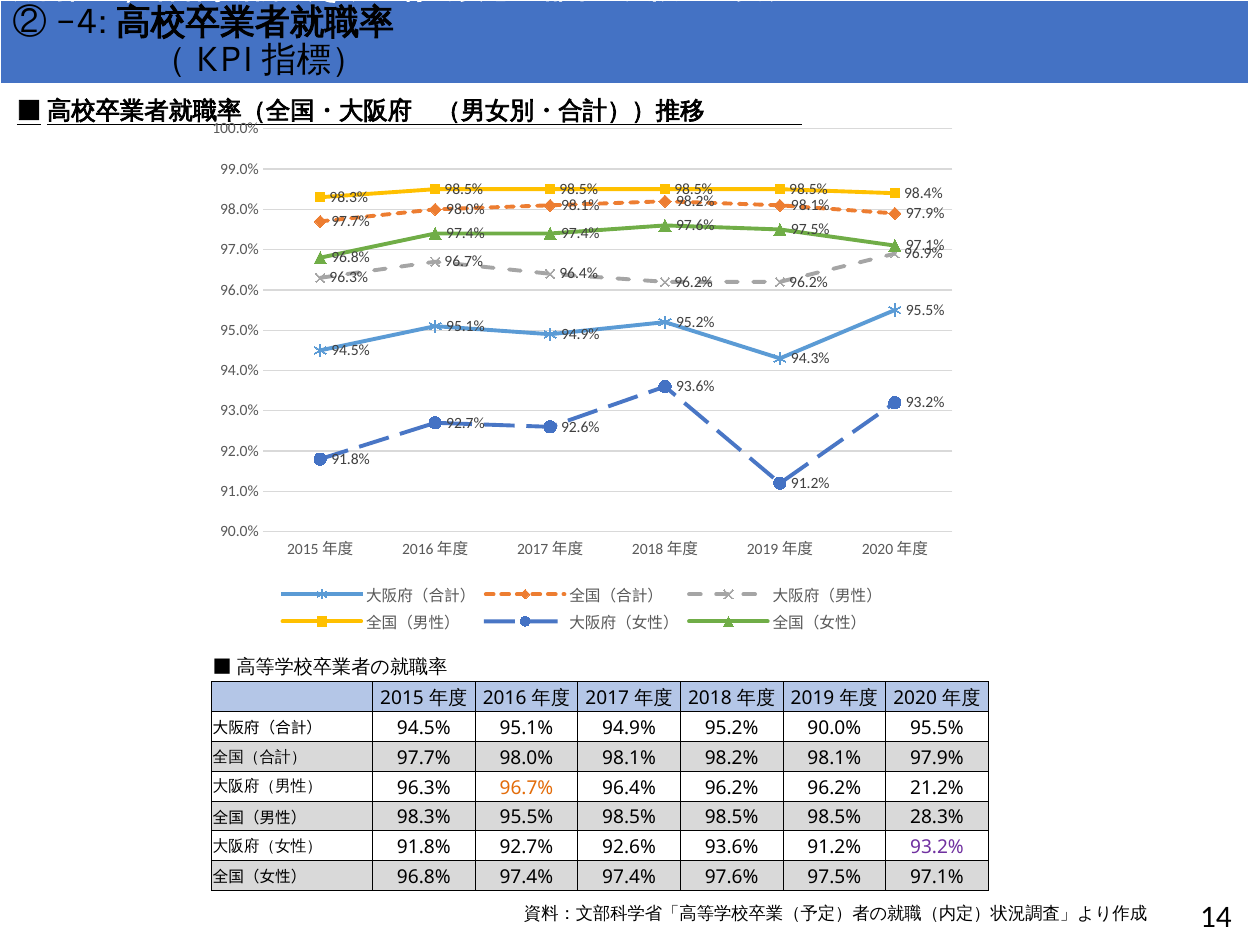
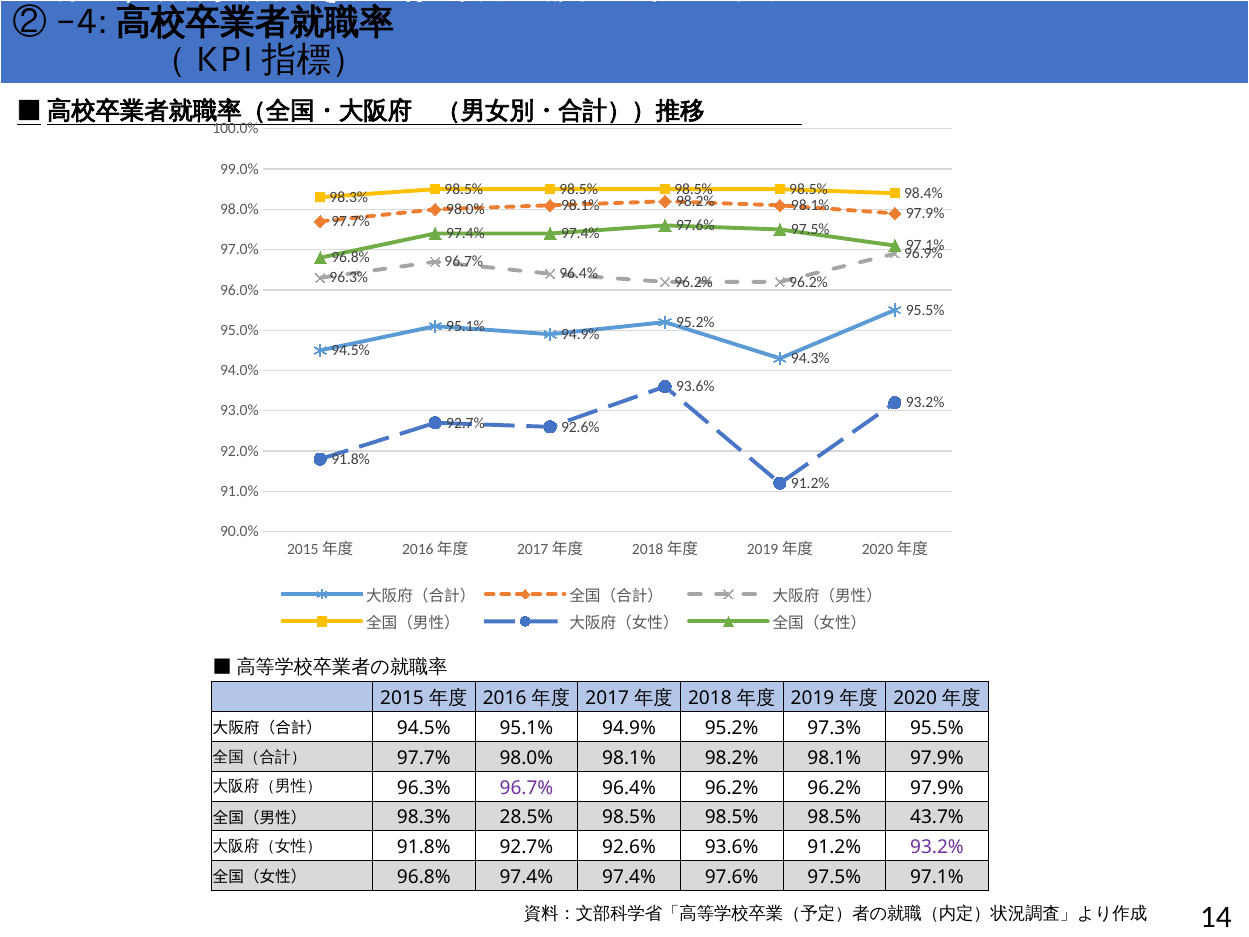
95.2% 90.0%: 90.0% -> 97.3% (834, 728)
96.7% colour: orange -> purple (526, 788)
96.2% 21.2%: 21.2% -> 97.9% (937, 788)
98.3% 95.5%: 95.5% -> 28.5% (526, 817)
28.3%: 28.3% -> 43.7% (937, 817)
